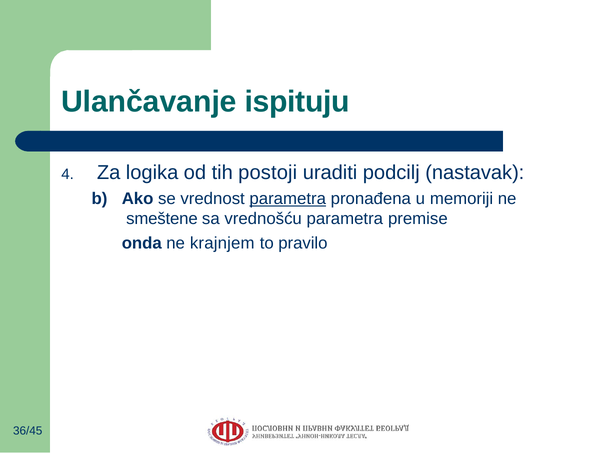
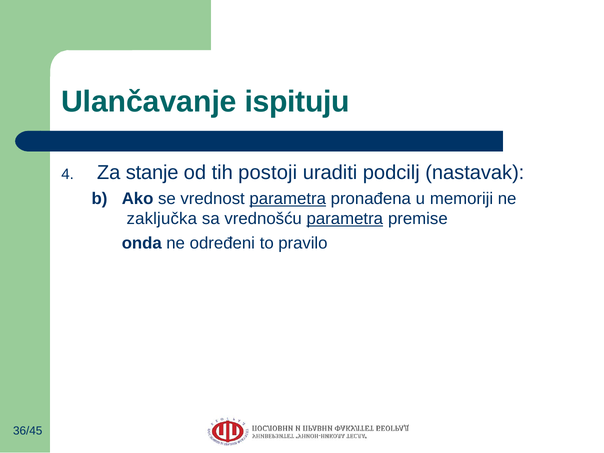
logika: logika -> stanje (152, 173)
smeštene: smeštene -> zaključka (162, 219)
parametra underline: none -> present (345, 219)
krajnjem: krajnjem -> određeni (222, 243)
